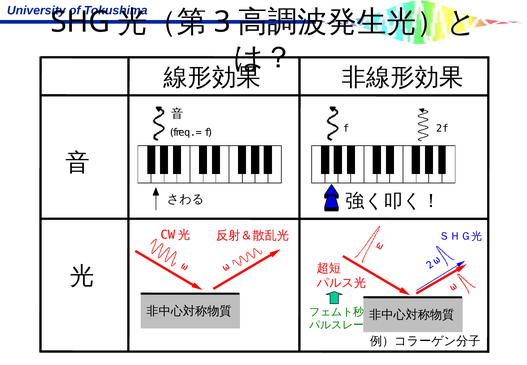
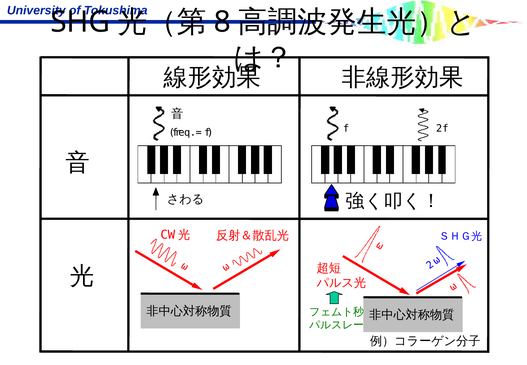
3: 3 -> 8 (222, 22)
